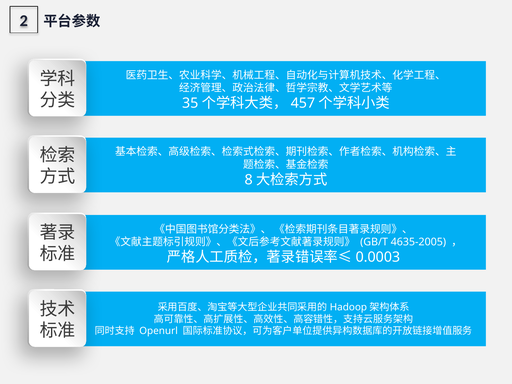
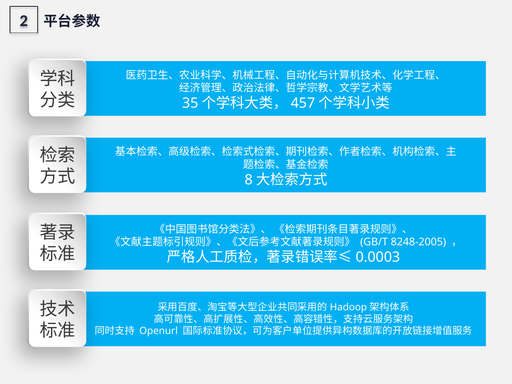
4635-2005: 4635-2005 -> 8248-2005 (418, 242)
